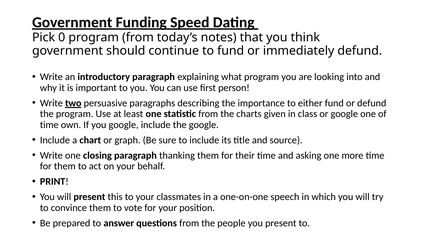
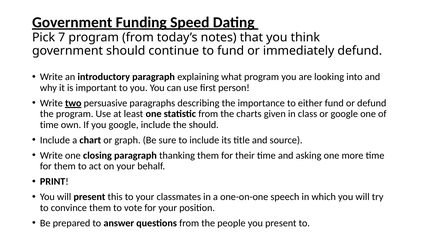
0: 0 -> 7 (62, 37)
the google: google -> should (204, 125)
